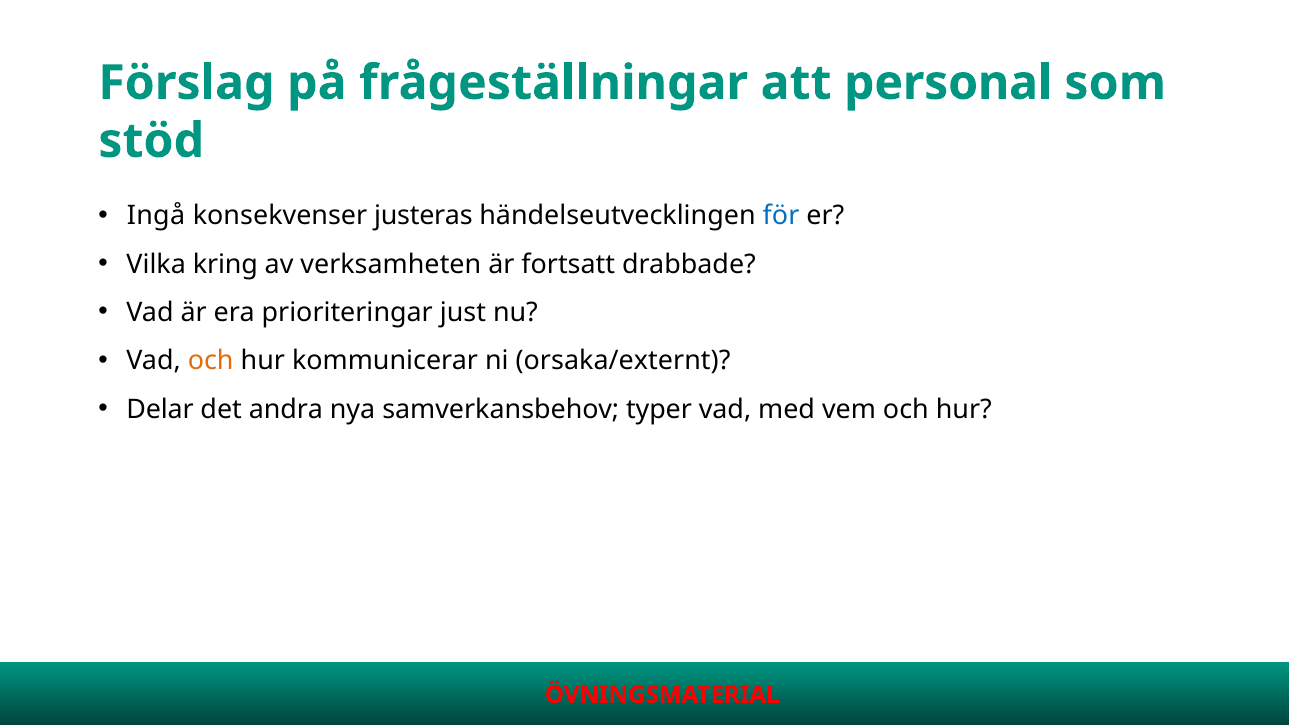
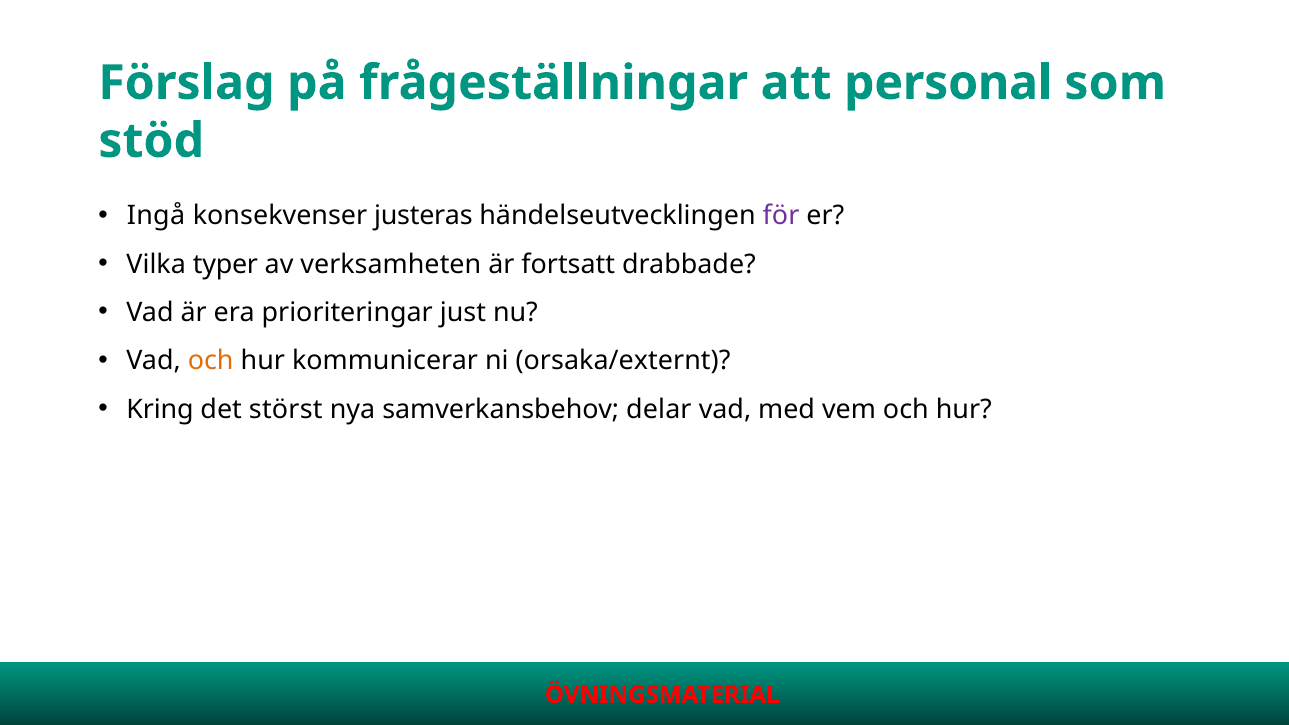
för colour: blue -> purple (781, 216)
kring: kring -> typer (225, 264)
Delar: Delar -> Kring (160, 409)
andra: andra -> störst (286, 409)
typer: typer -> delar (659, 409)
